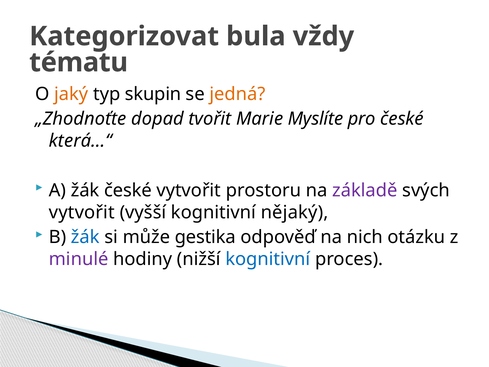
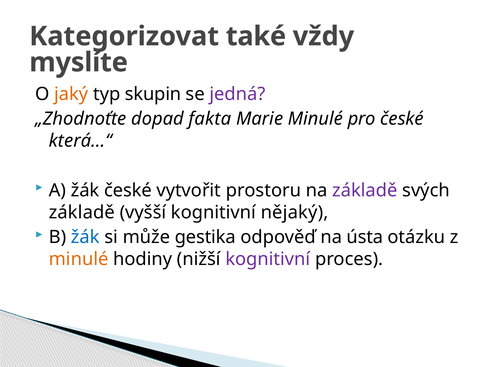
bula: bula -> také (256, 36)
tématu: tématu -> myslíte (79, 62)
jedná colour: orange -> purple (237, 94)
tvořit: tvořit -> fakta (210, 119)
Marie Myslíte: Myslíte -> Minulé (315, 119)
vytvořit: vytvořit -> základě (82, 212)
nich: nich -> ústa (365, 237)
minulé colour: purple -> orange (79, 259)
kognitivní colour: blue -> purple (268, 259)
